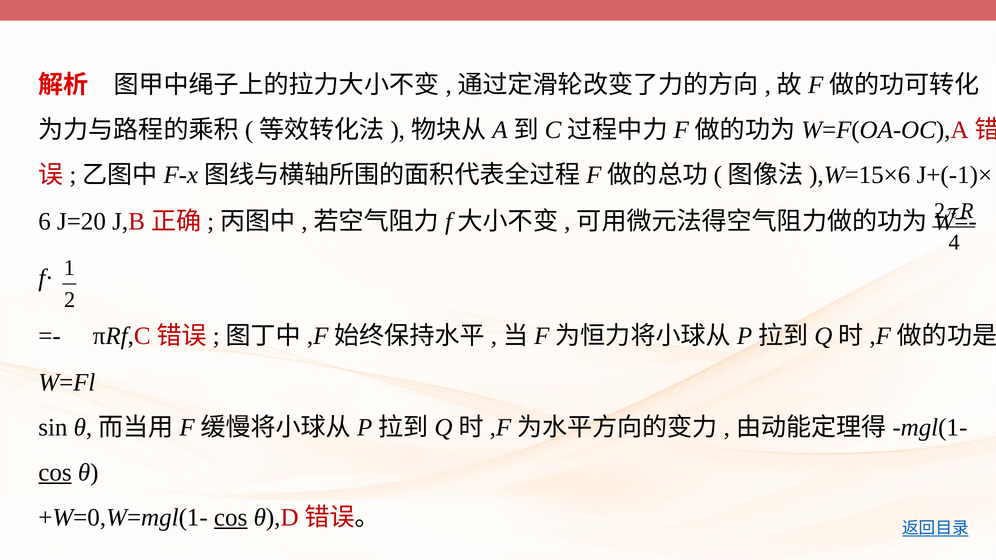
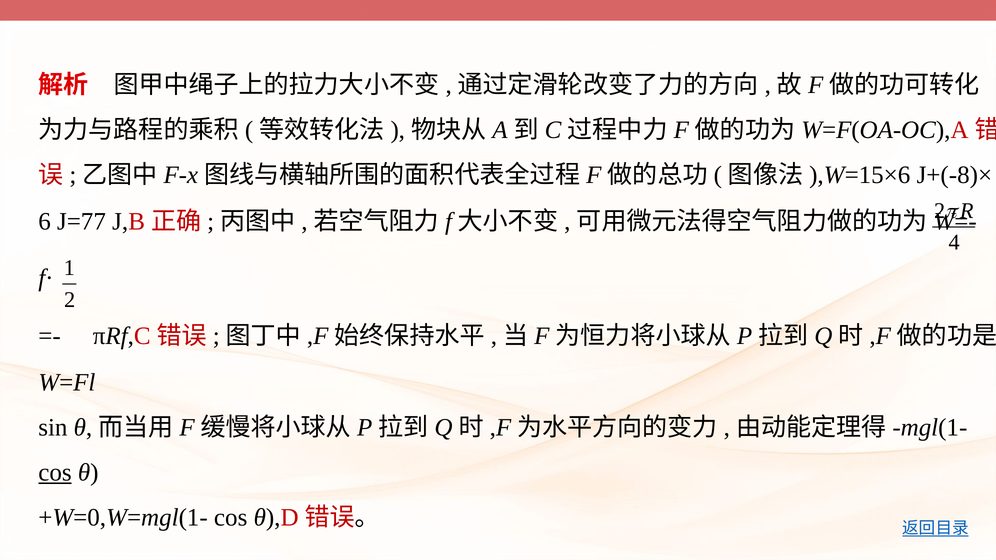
J+(-1)×: J+(-1)× -> J+(-8)× (954, 175)
J=20: J=20 -> J=77 (81, 222)
cos underline: present -> none (231, 518)
